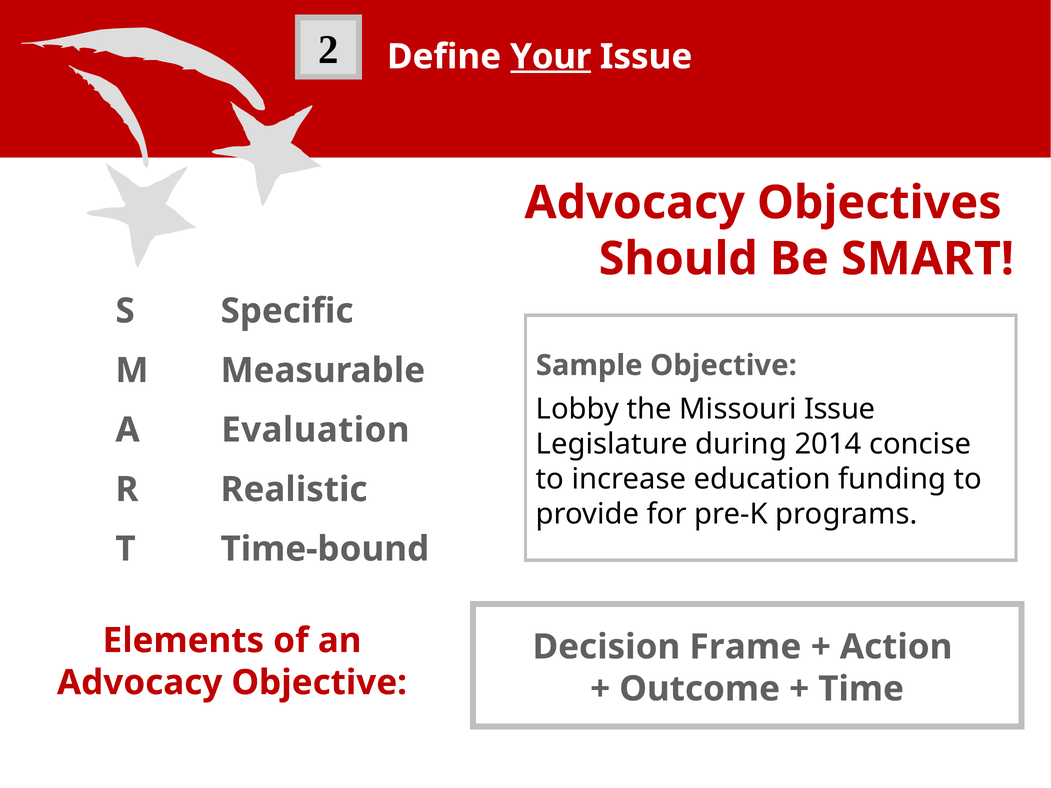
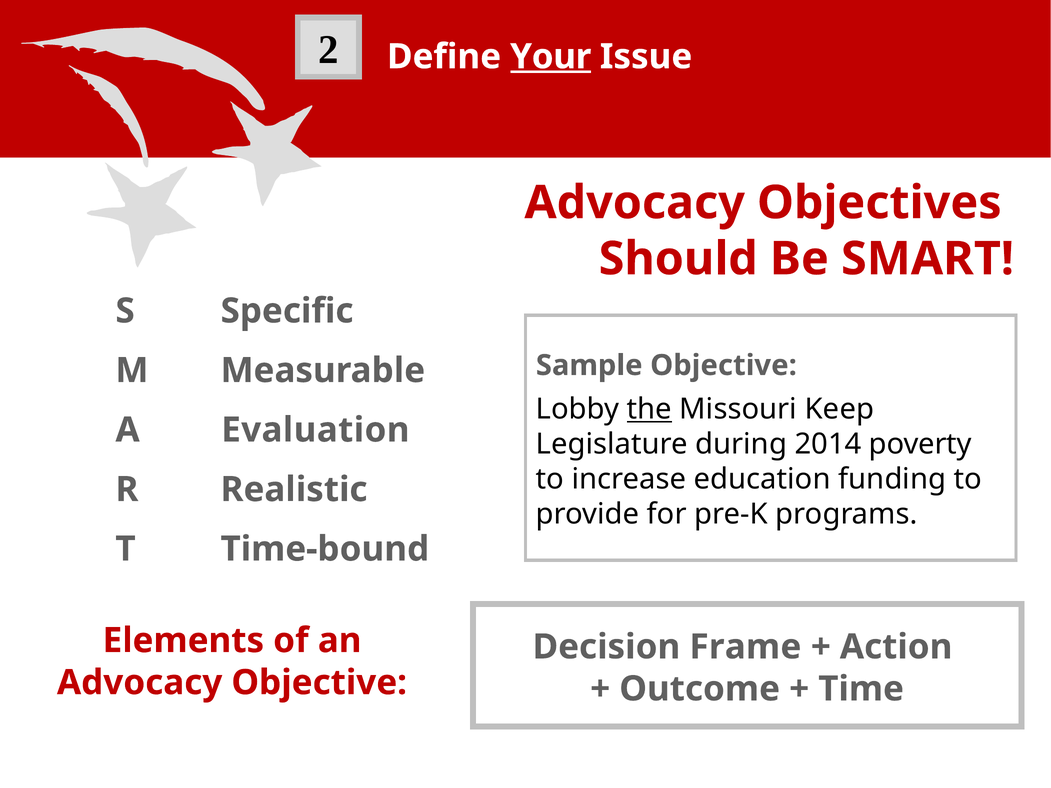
the underline: none -> present (649, 409)
Missouri Issue: Issue -> Keep (839, 409)
concise: concise -> poverty (920, 444)
